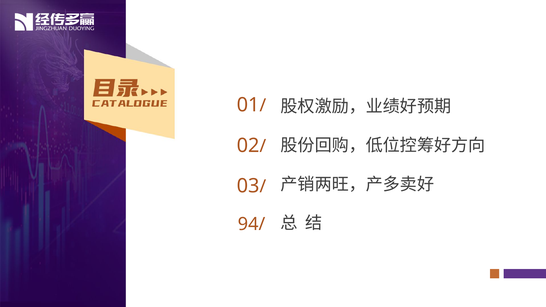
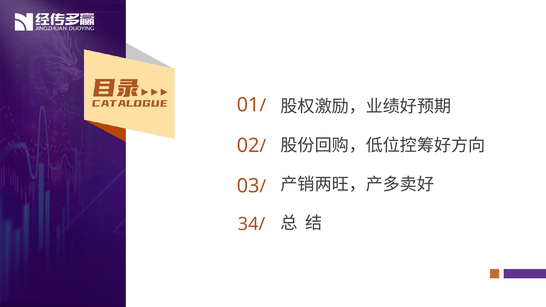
94/: 94/ -> 34/ (251, 224)
